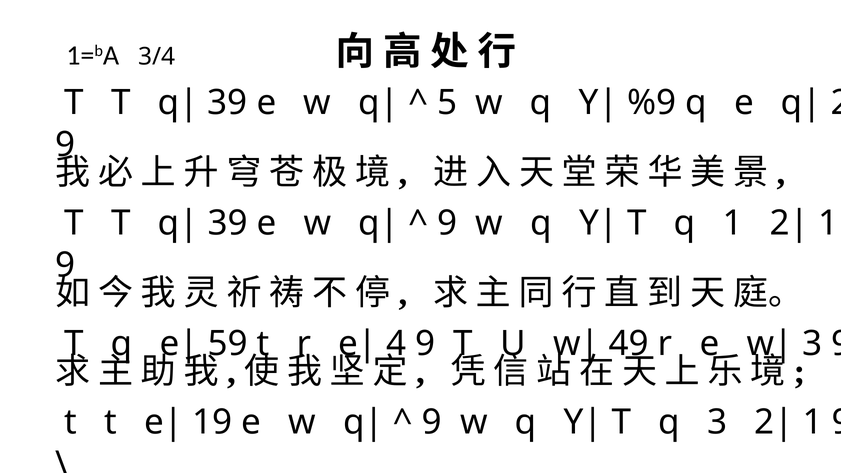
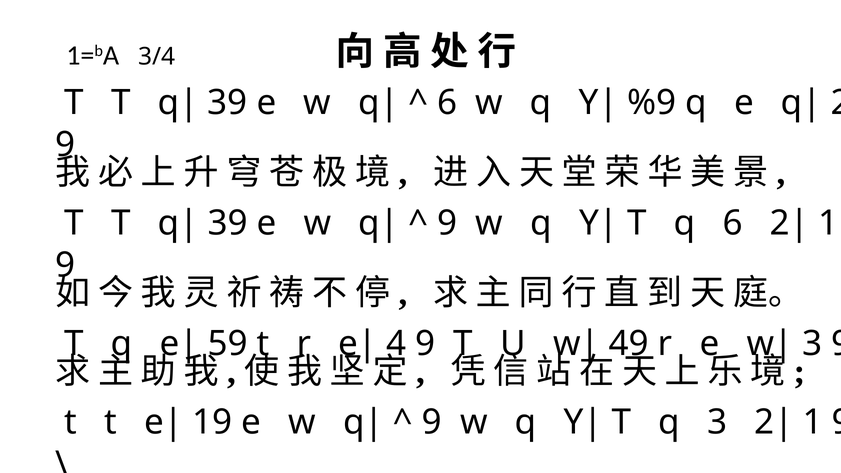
5: 5 -> 6 (447, 103)
q 1: 1 -> 6 (733, 223)
